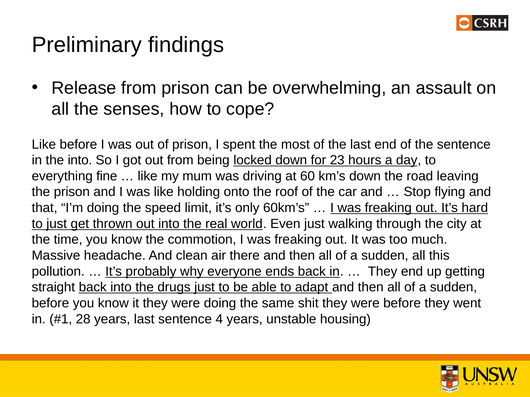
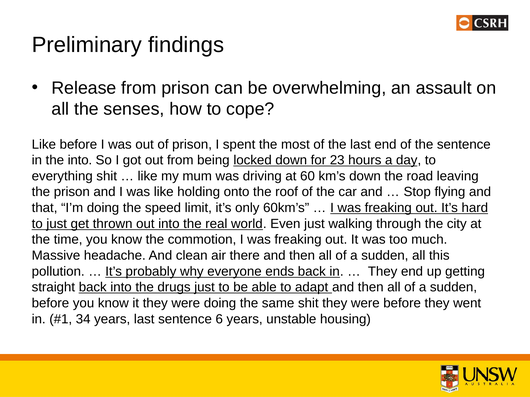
everything fine: fine -> shit (107, 176)
28: 28 -> 34 (83, 319)
4: 4 -> 6 (219, 319)
